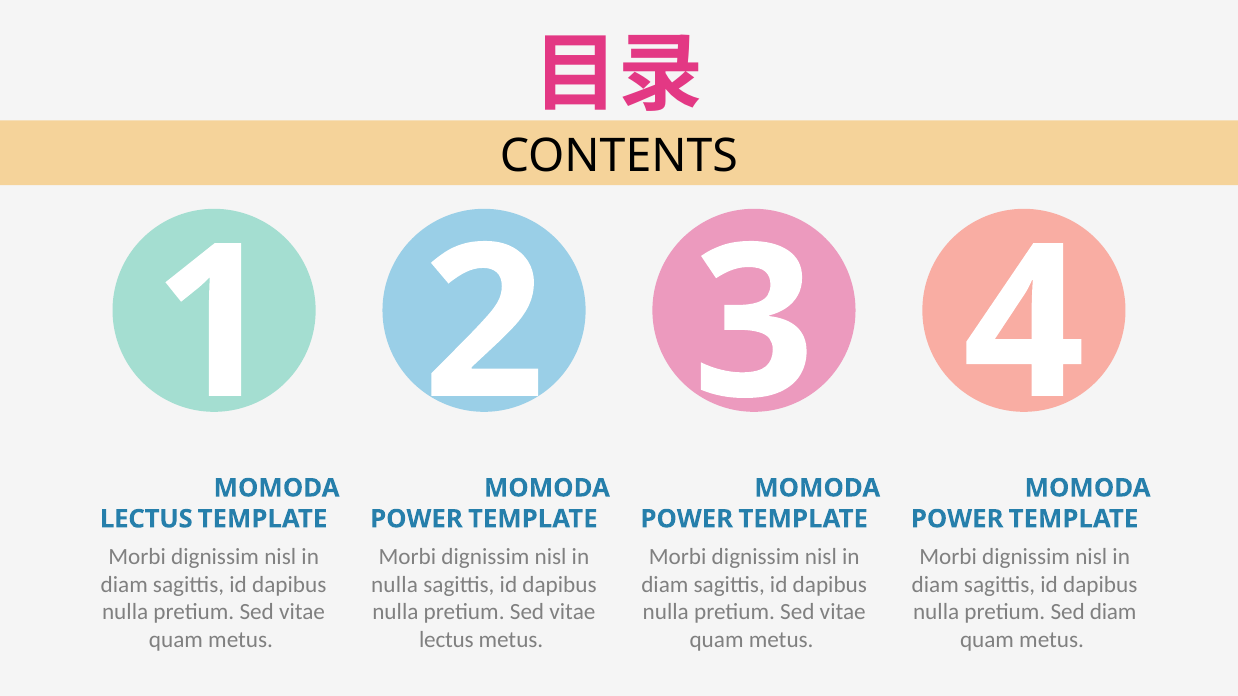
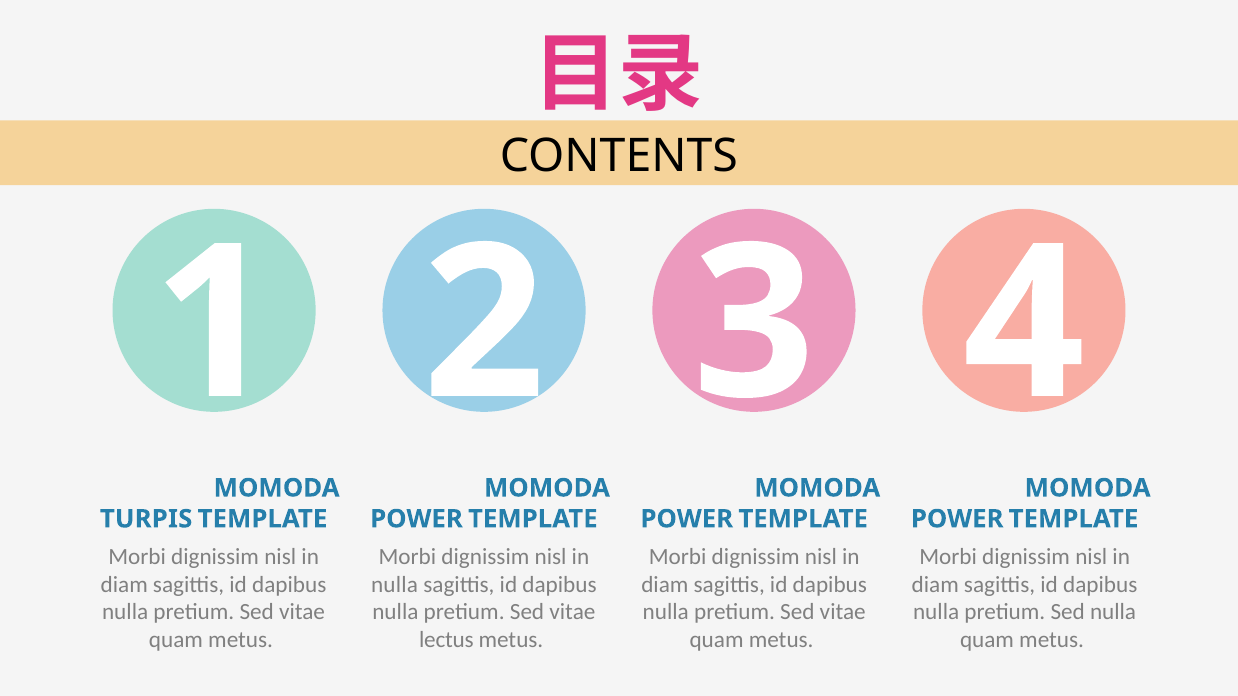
LECTUS: LECTUS -> TURPIS (146, 519)
Sed diam: diam -> nulla (1113, 613)
